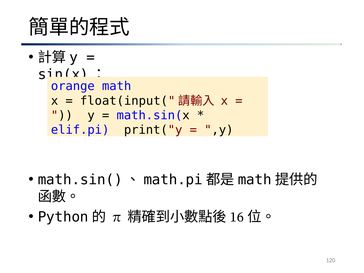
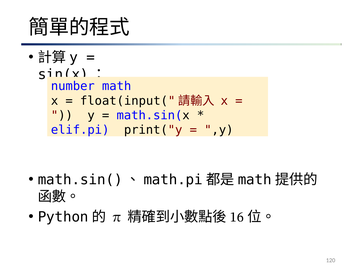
orange: orange -> number (73, 86)
